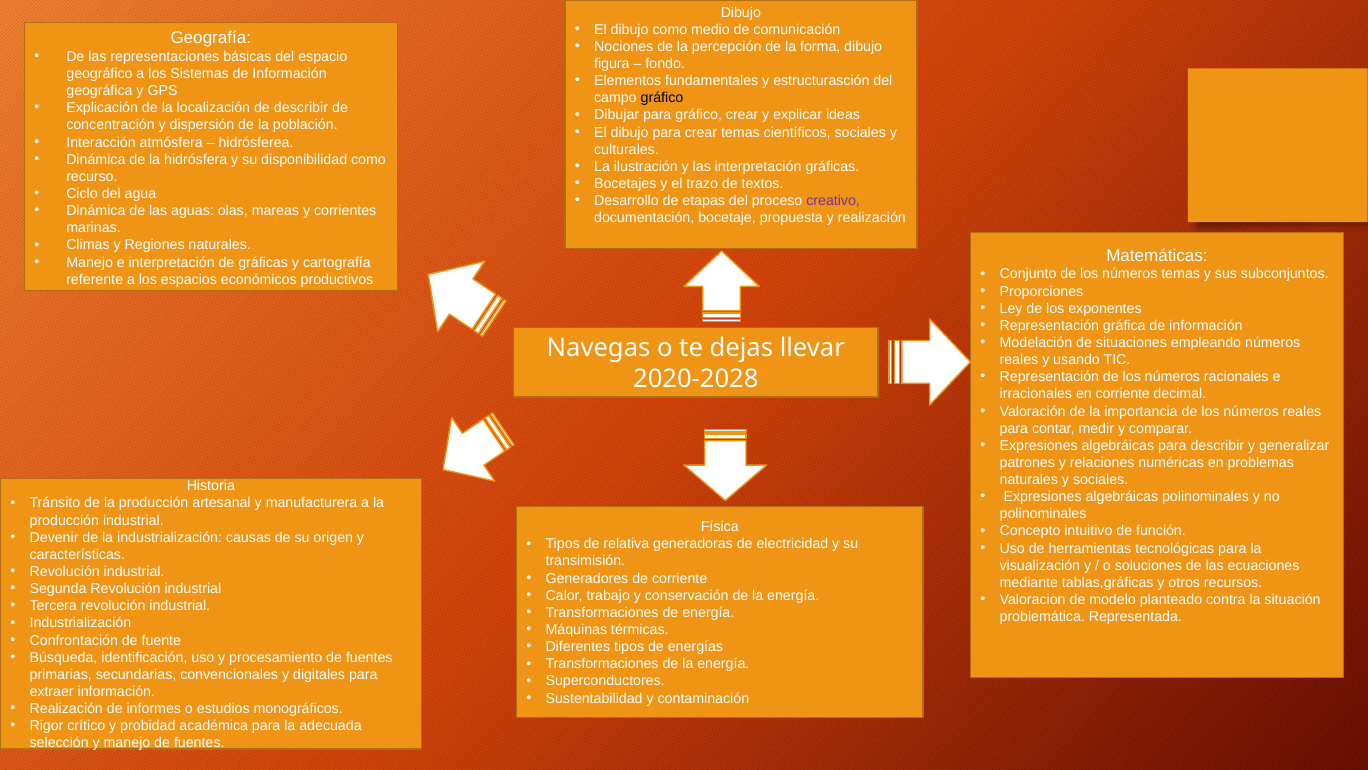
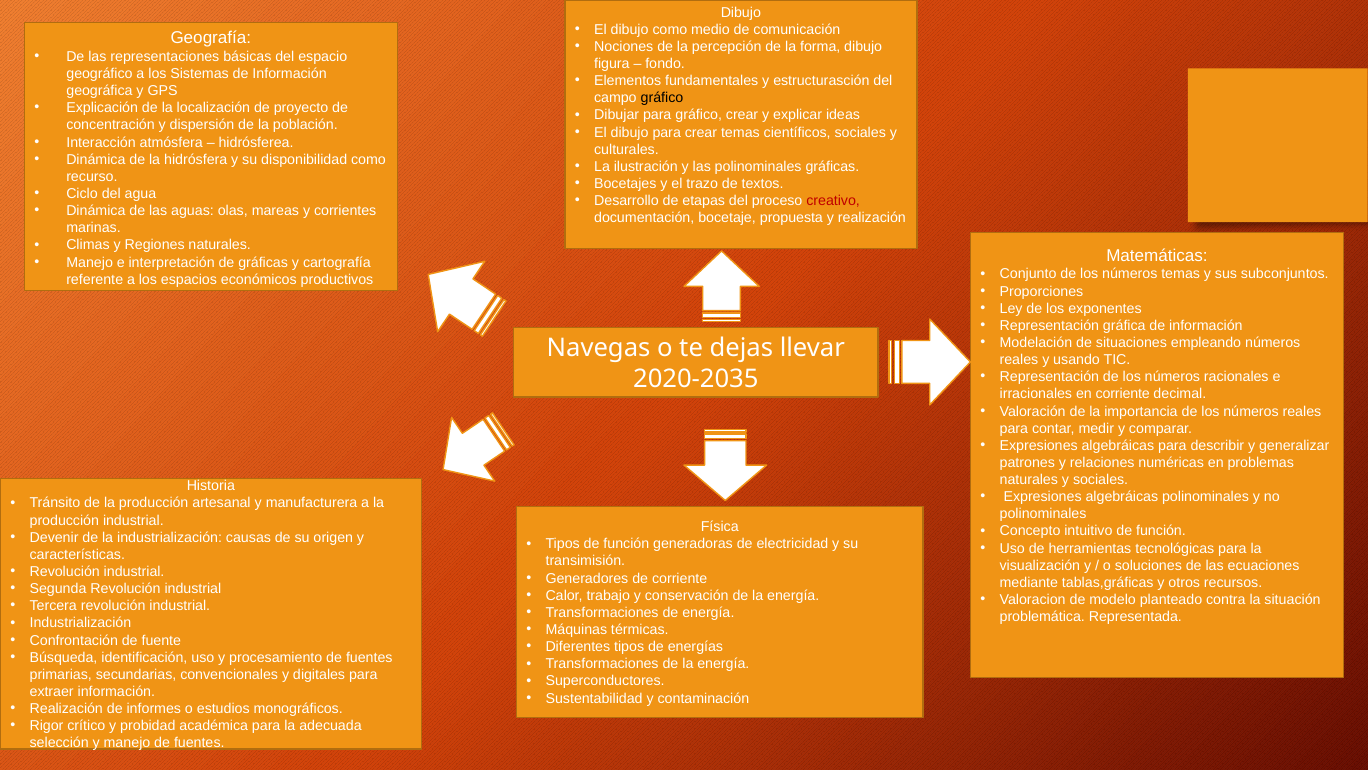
de describir: describir -> proyecto (301, 108)
las interpretación: interpretación -> polinominales (758, 167)
creativo colour: purple -> red (833, 201)
2020-2028: 2020-2028 -> 2020-2035 (696, 379)
Tipos de relativa: relativa -> función (626, 544)
